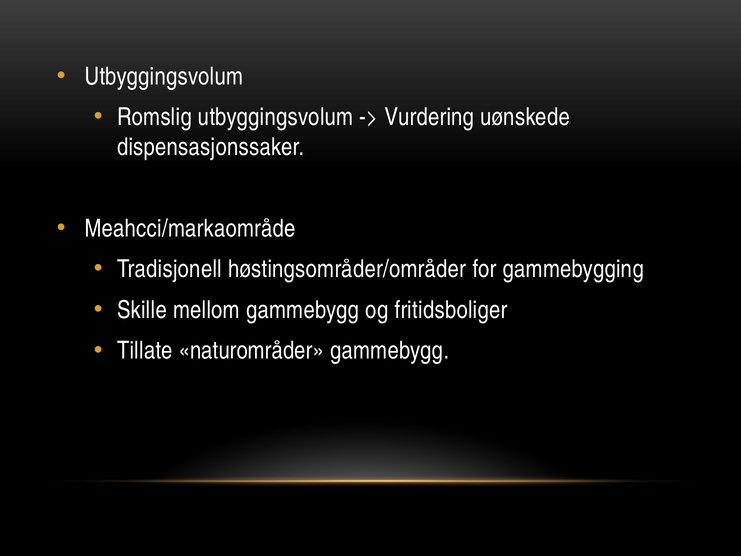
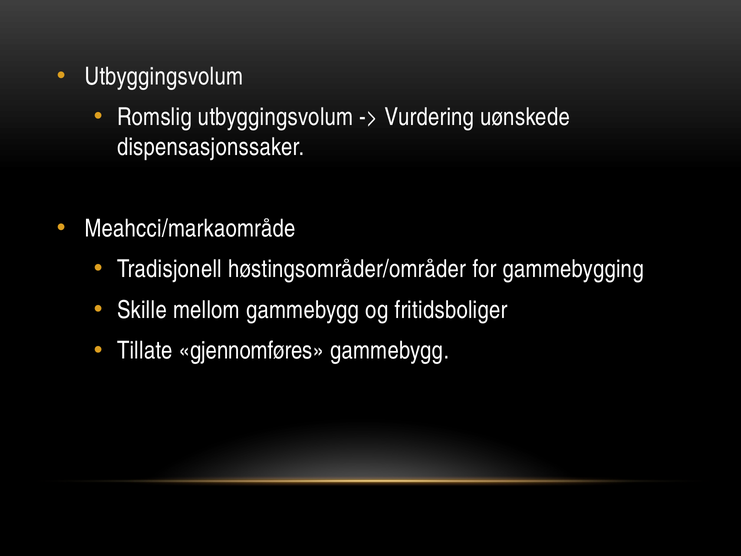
naturområder: naturområder -> gjennomføres (251, 351)
